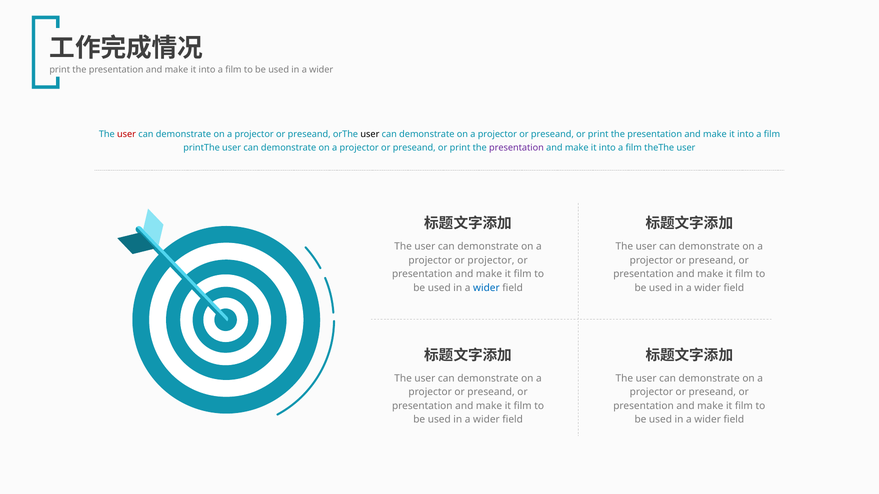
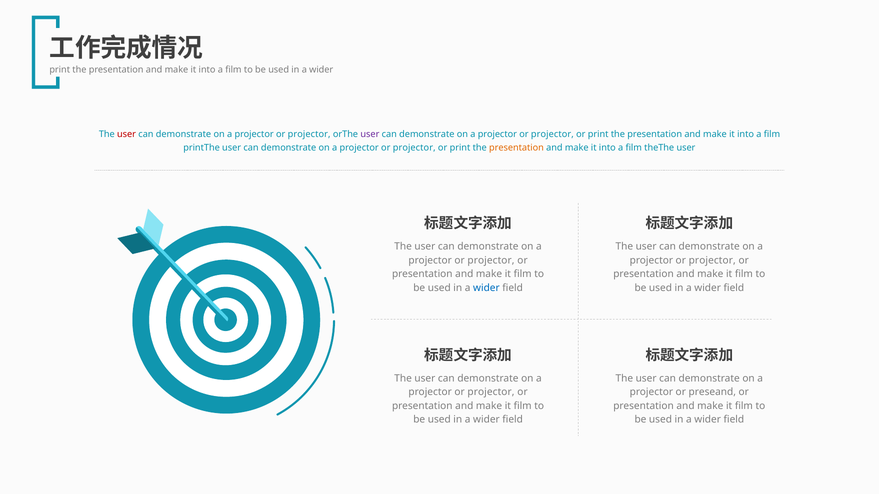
preseand: preseand -> projector (309, 134)
user colour: black -> purple (370, 134)
preseand: preseand -> projector (552, 134)
preseand: preseand -> projector (414, 148)
presentation colour: purple -> orange (516, 148)
preseand: preseand -> projector (712, 261)
preseand: preseand -> projector (491, 392)
